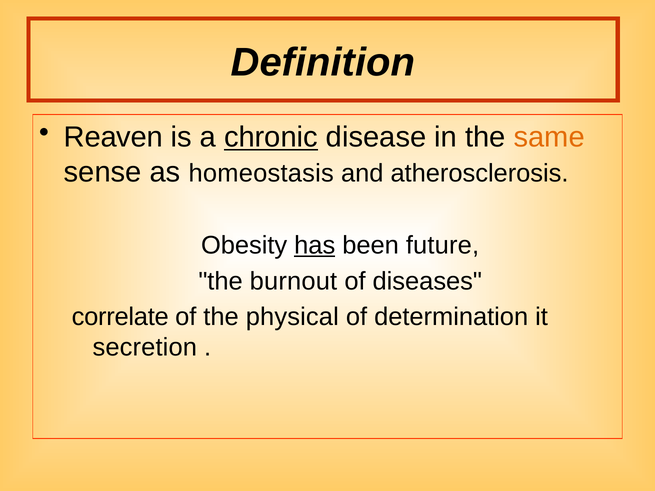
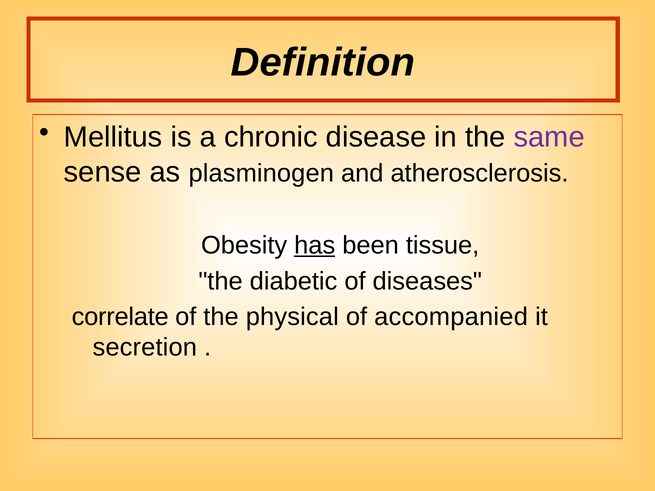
Reaven: Reaven -> Mellitus (113, 137)
chronic underline: present -> none (271, 137)
same colour: orange -> purple (549, 137)
homeostasis: homeostasis -> plasminogen (261, 174)
future: future -> tissue (443, 246)
burnout: burnout -> diabetic (294, 281)
determination: determination -> accompanied (451, 317)
